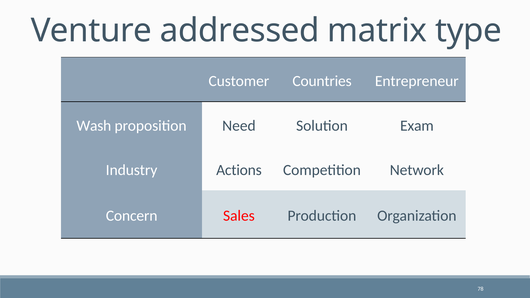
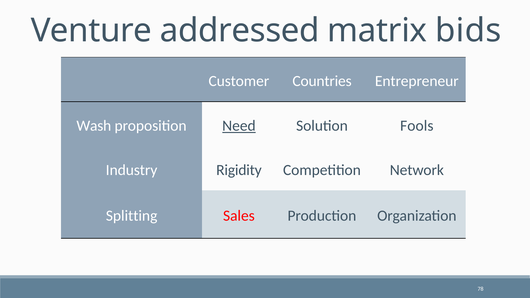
type: type -> bids (468, 31)
Need underline: none -> present (239, 126)
Exam: Exam -> Fools (417, 126)
Actions: Actions -> Rigidity (239, 170)
Concern: Concern -> Splitting (132, 216)
